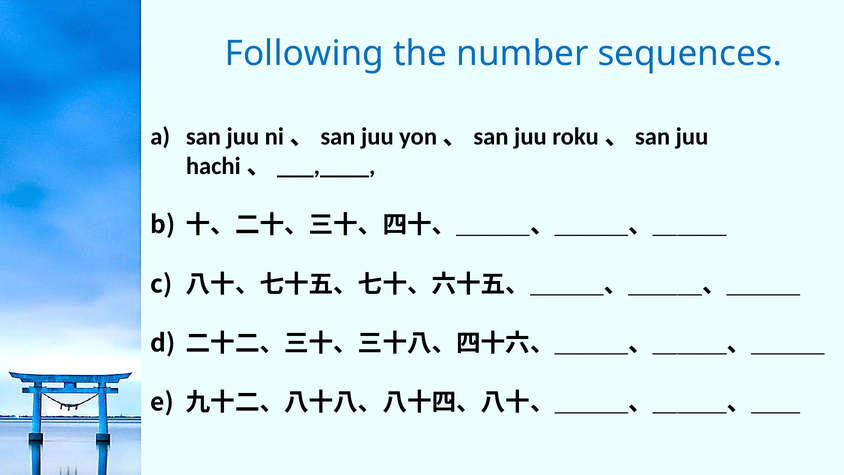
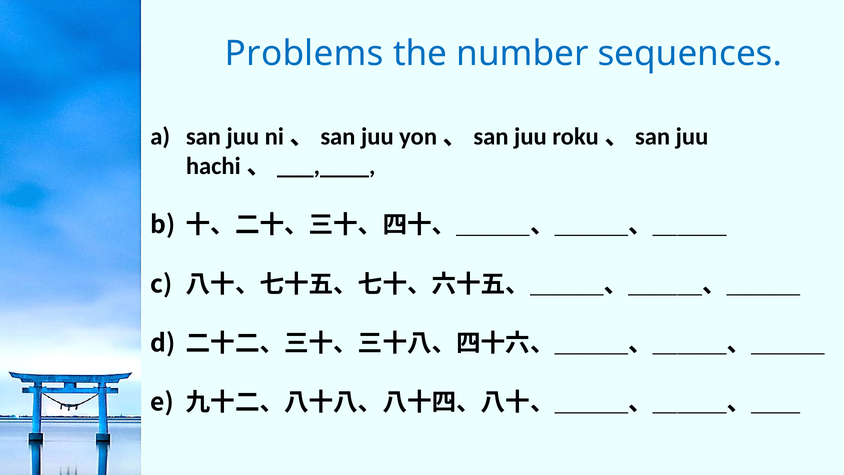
Following: Following -> Problems (304, 54)
